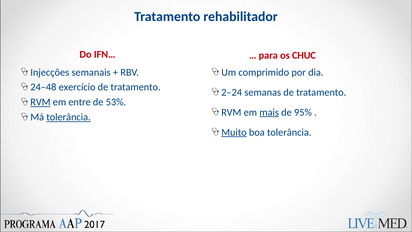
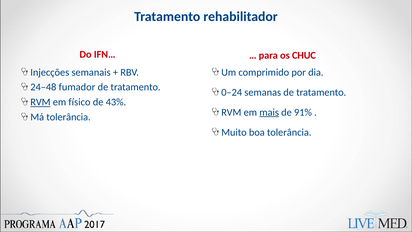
exercício: exercício -> fumador (77, 87)
2–24: 2–24 -> 0–24 (232, 92)
entre: entre -> físico (80, 102)
53%: 53% -> 43% (116, 102)
95%: 95% -> 91% (303, 112)
tolerância underline: present -> none (69, 117)
Muito underline: present -> none (234, 132)
